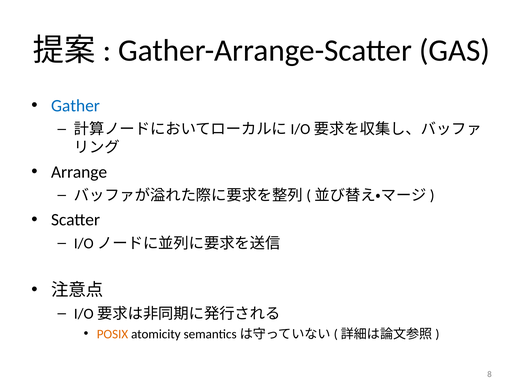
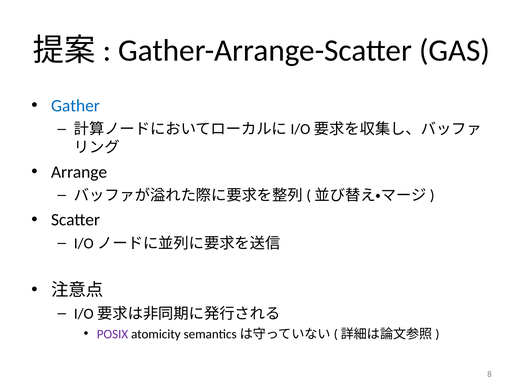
POSIX colour: orange -> purple (112, 334)
